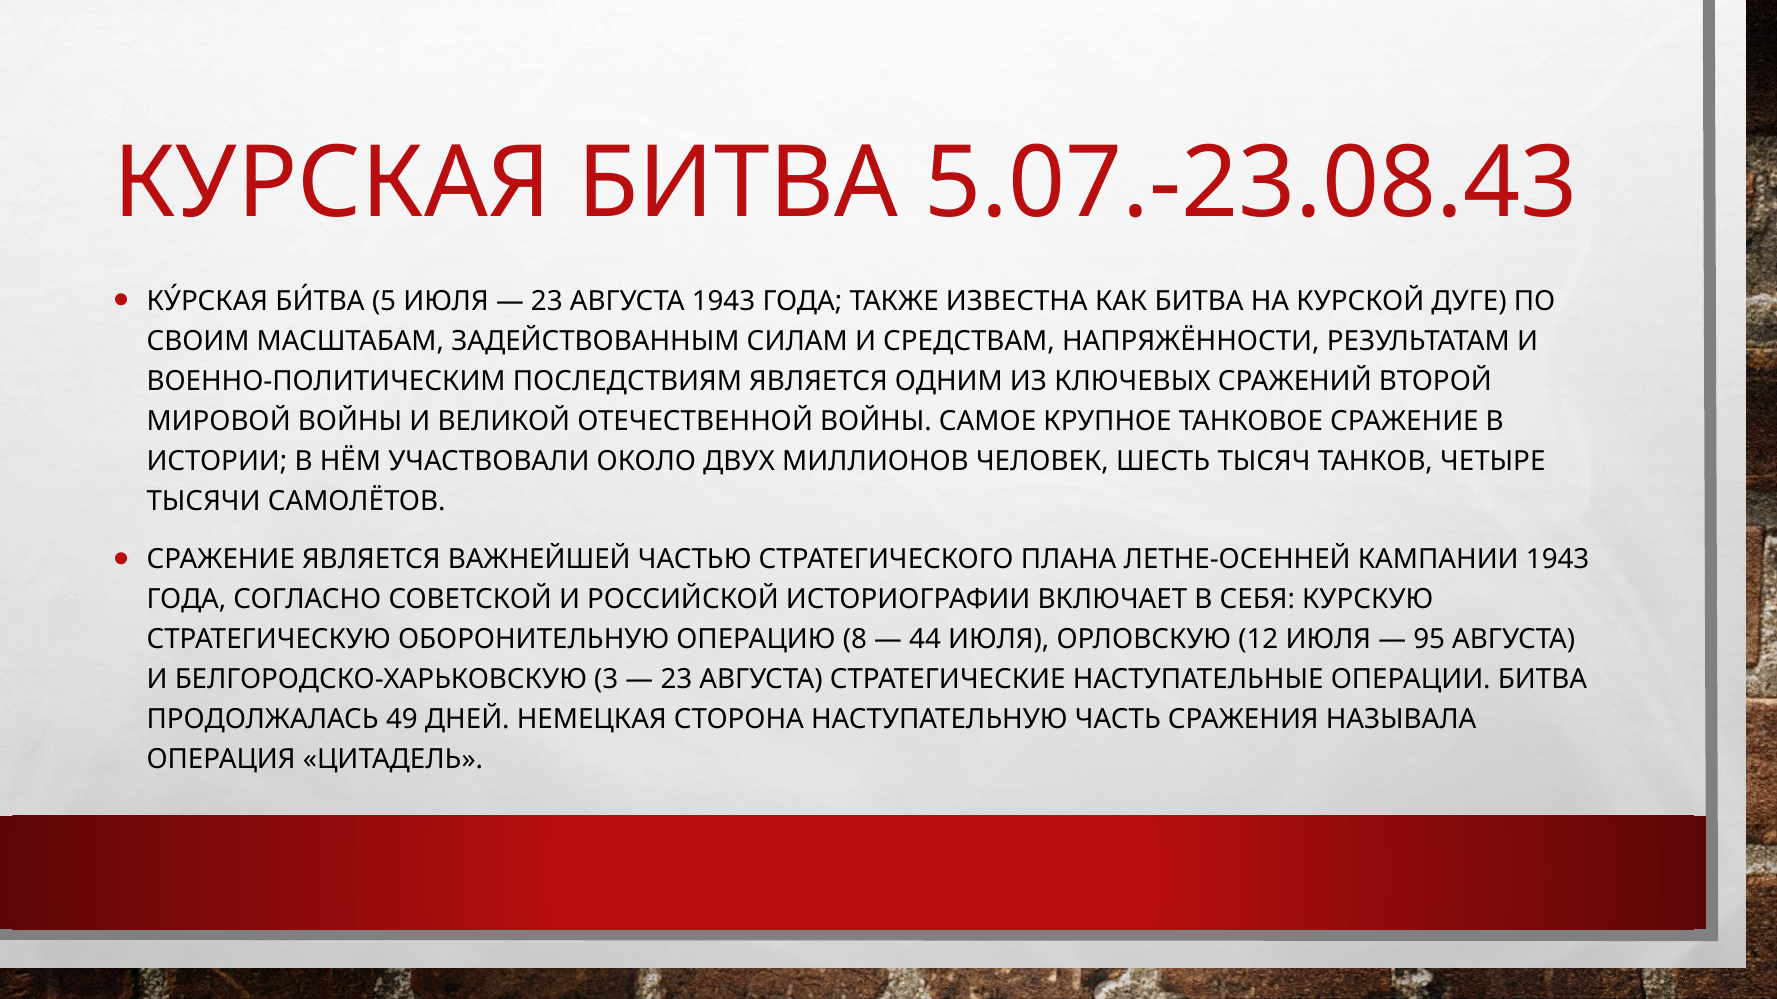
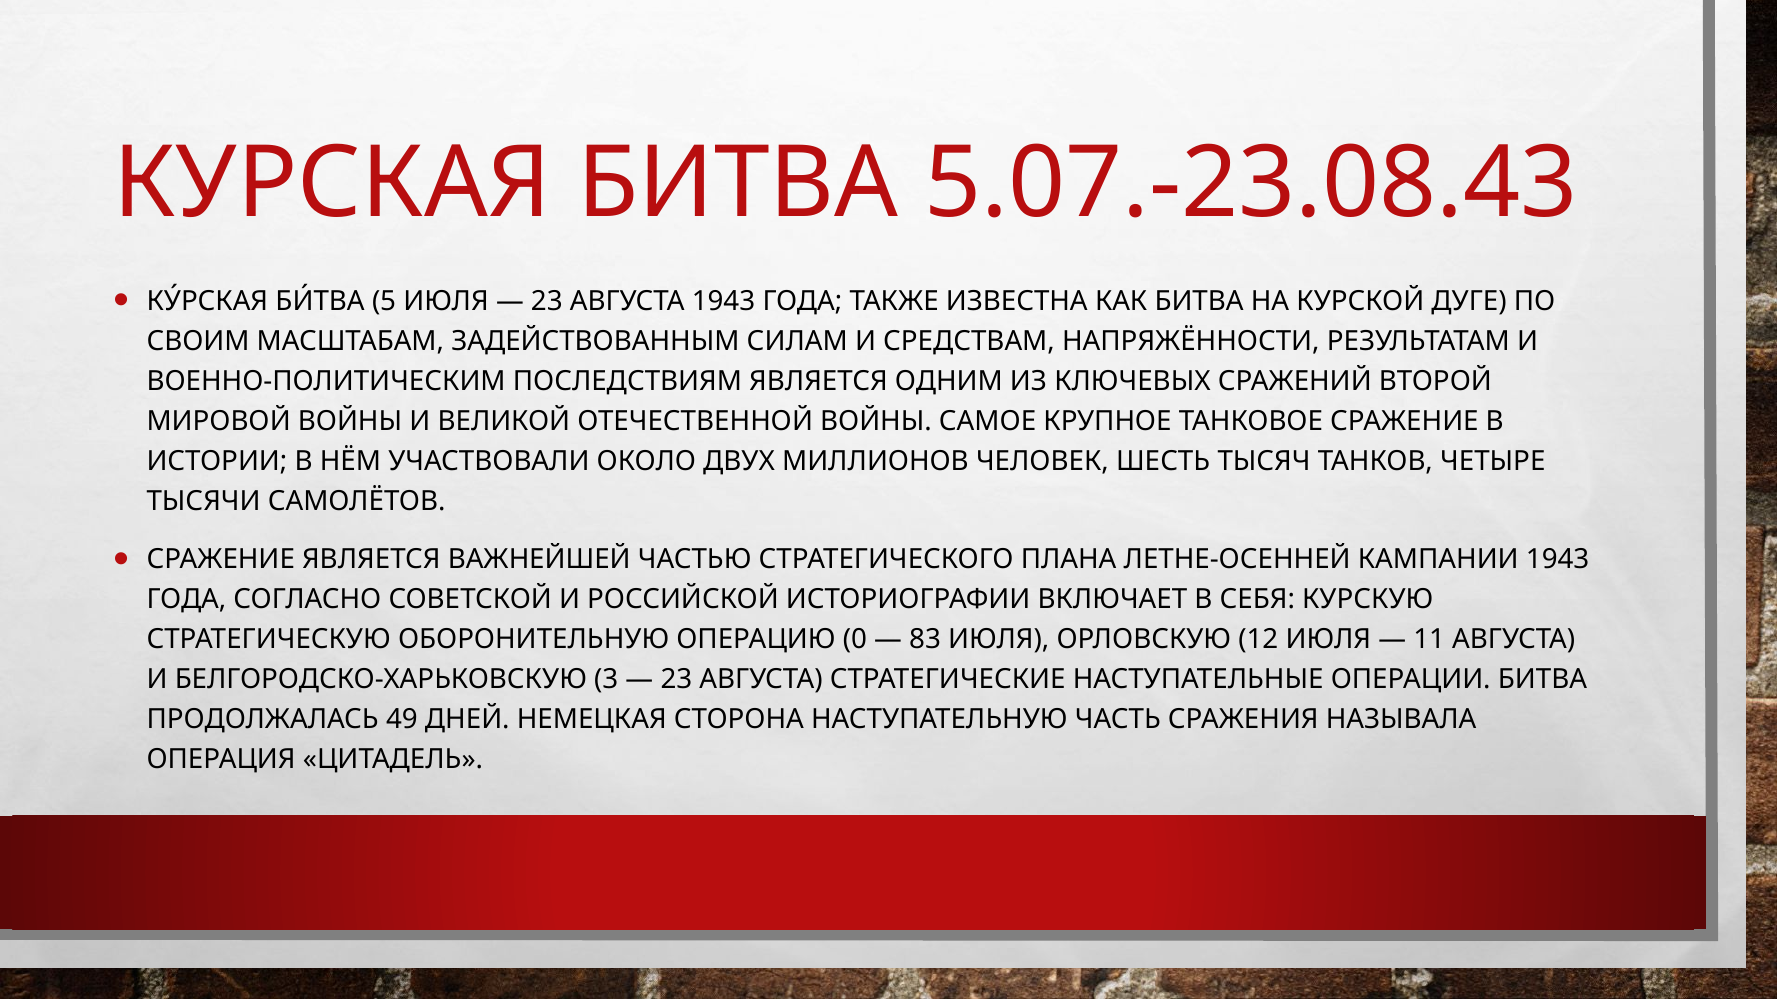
8: 8 -> 0 (855, 640)
44: 44 -> 83 (925, 640)
95: 95 -> 11 (1429, 640)
